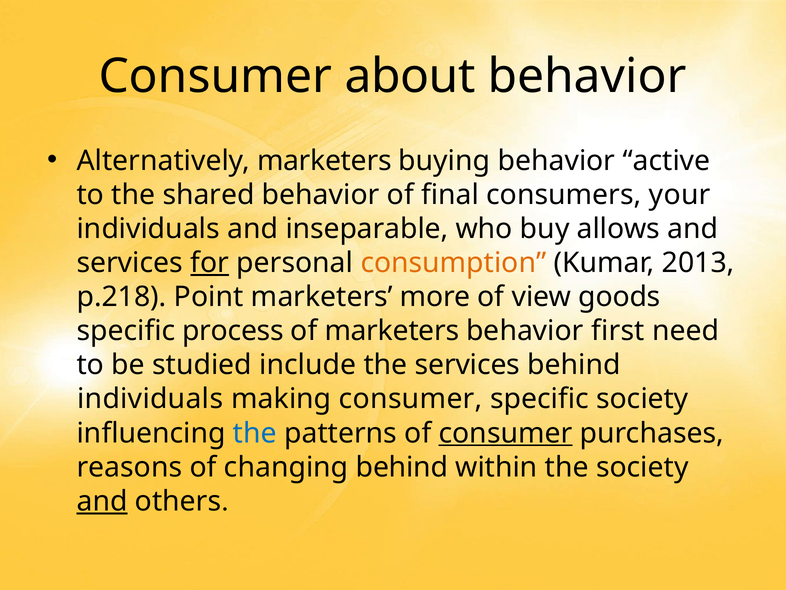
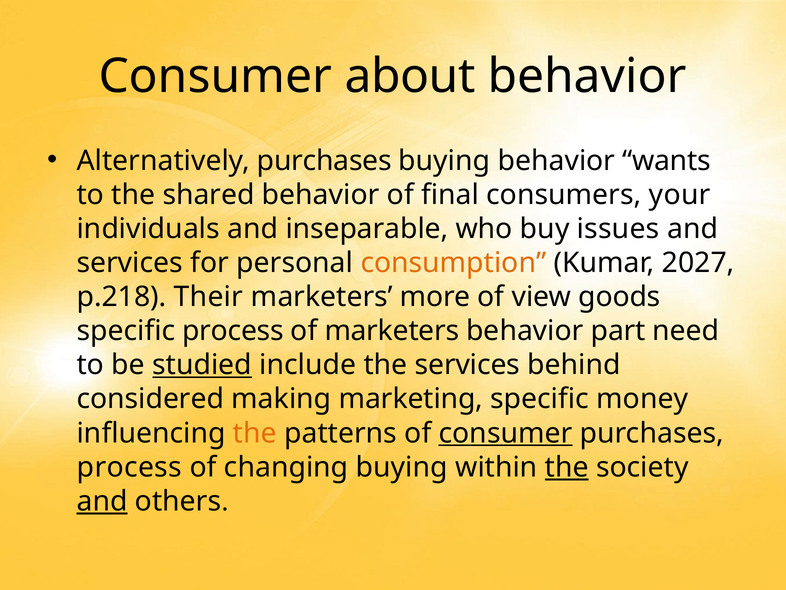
Alternatively marketers: marketers -> purchases (324, 160)
active: active -> wants (667, 160)
allows: allows -> issues (618, 229)
for underline: present -> none (210, 263)
2013: 2013 -> 2027 (698, 263)
Point: Point -> Their (209, 297)
first: first -> part (618, 331)
studied underline: none -> present (202, 365)
individuals: individuals -> considered (150, 399)
making consumer: consumer -> marketing (411, 399)
specific society: society -> money (642, 399)
the colour: blue -> orange (255, 433)
reasons: reasons -> process (129, 467)
changing behind: behind -> buying (402, 467)
the underline: none -> present (567, 467)
